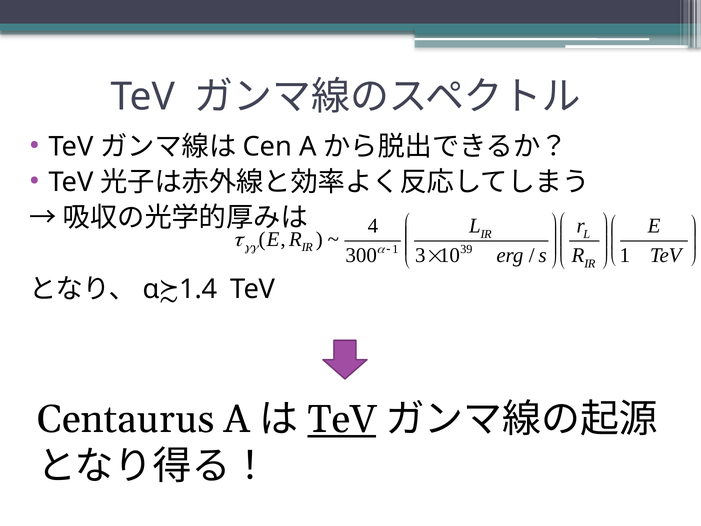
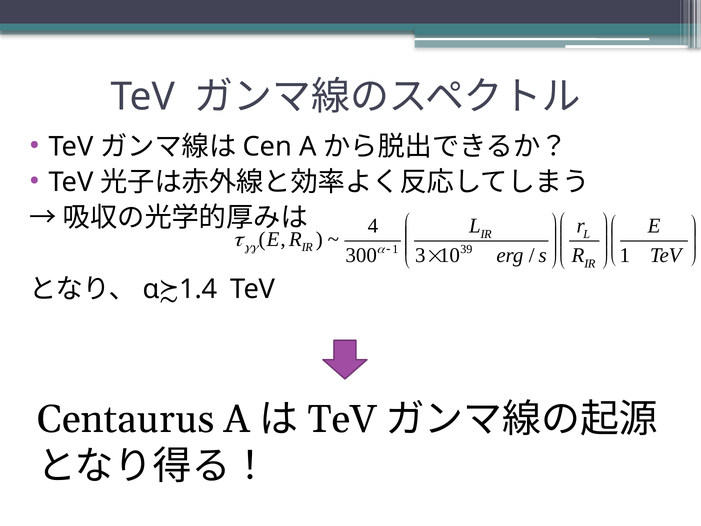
TeV underline: present -> none (342, 419)
